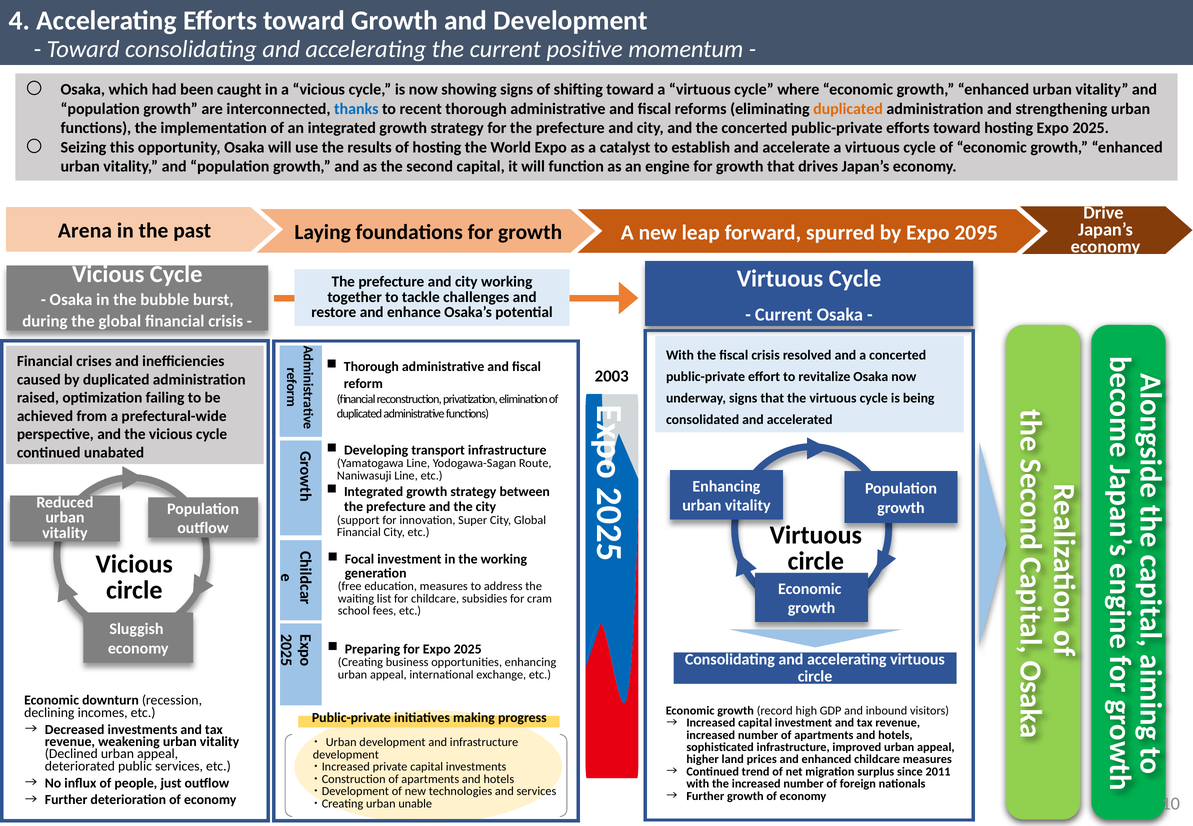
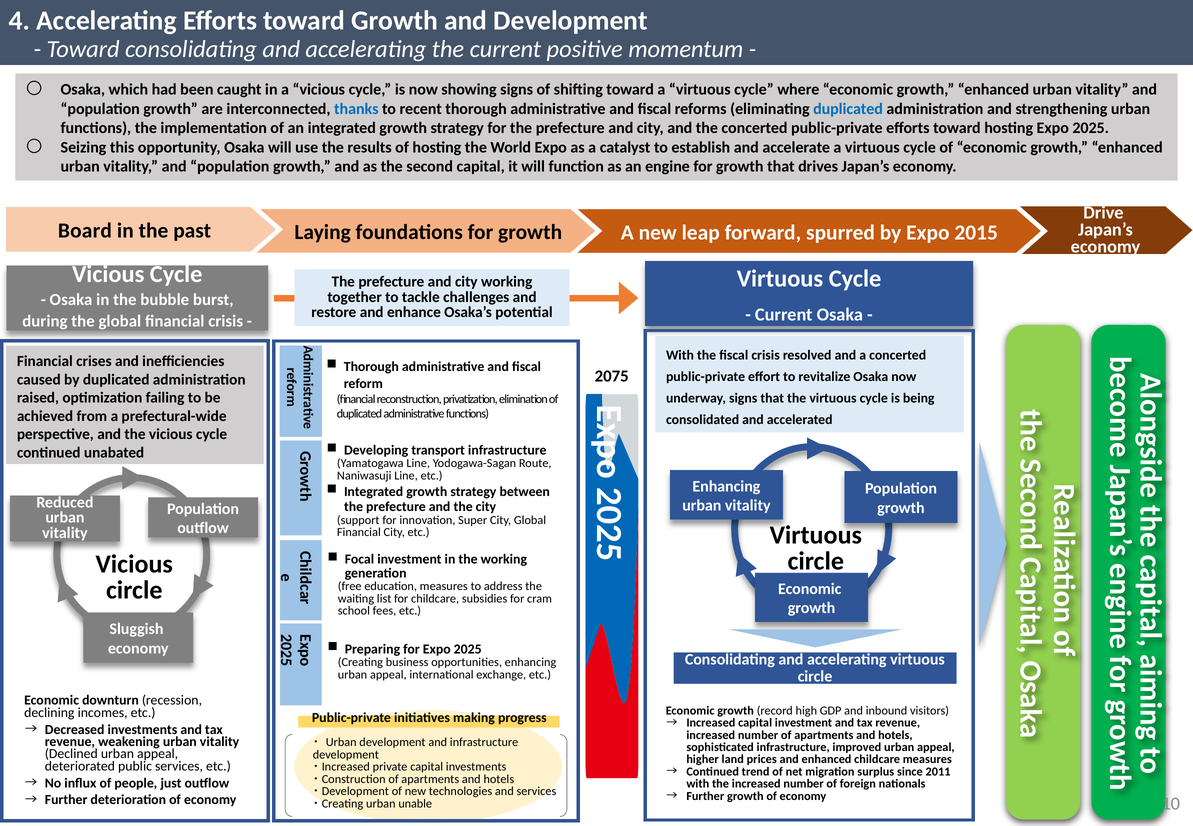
duplicated colour: orange -> blue (848, 109)
Arena: Arena -> Board (85, 231)
2095: 2095 -> 2015 (976, 232)
2003: 2003 -> 2075 (612, 376)
